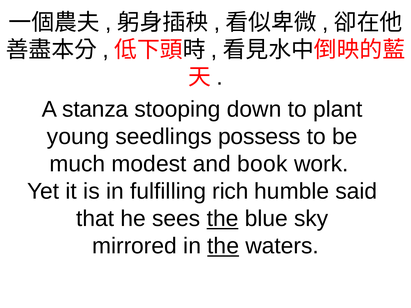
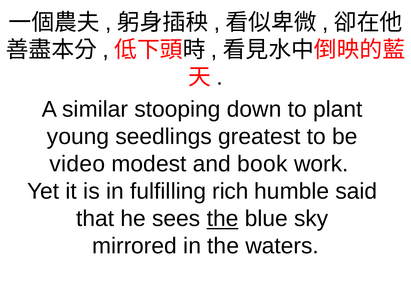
stanza: stanza -> similar (95, 109)
possess: possess -> greatest (259, 137)
much: much -> video (77, 164)
the underline: present -> none (223, 246)
